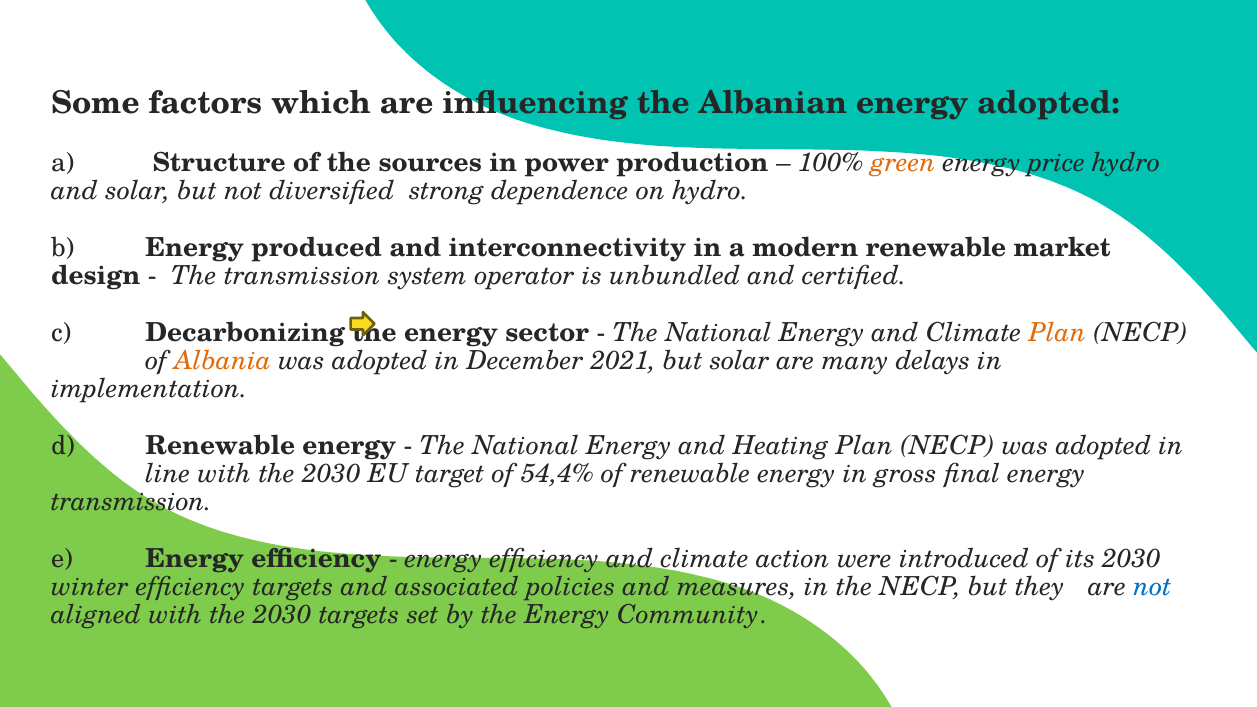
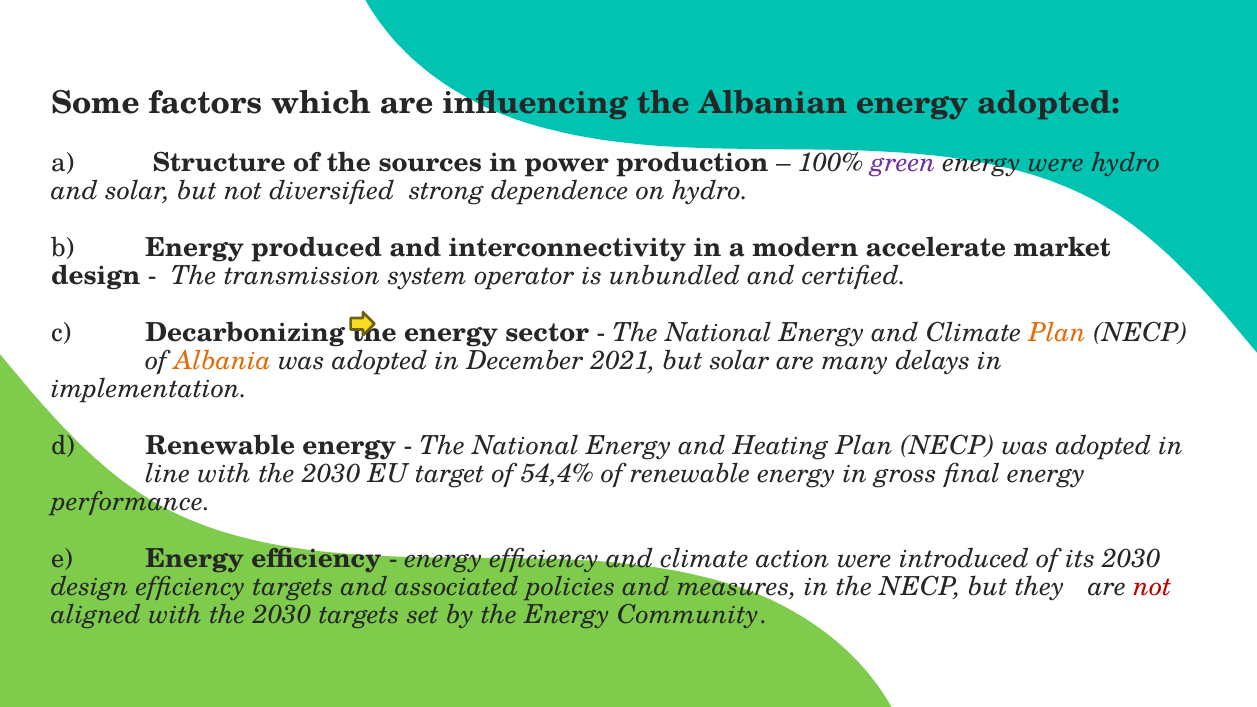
green colour: orange -> purple (903, 163)
energy price: price -> were (1056, 163)
modern renewable: renewable -> accelerate (936, 248)
transmission: transmission -> performance (131, 502)
winter: winter -> design (90, 587)
not colour: blue -> red (1152, 587)
